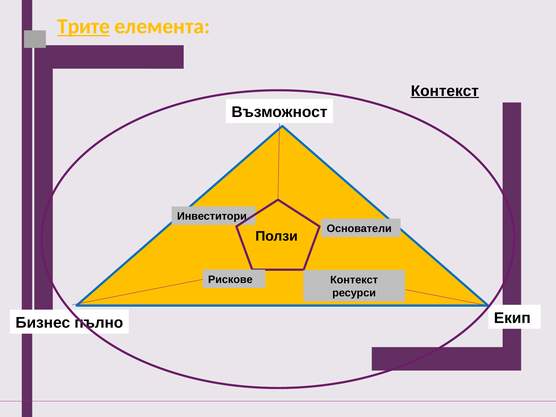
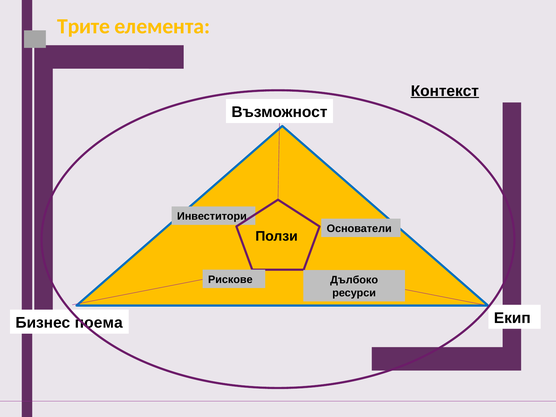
Трите underline: present -> none (84, 26)
Контекст: Контекст -> Дълбоко (354, 280)
пълно: пълно -> поема (99, 323)
